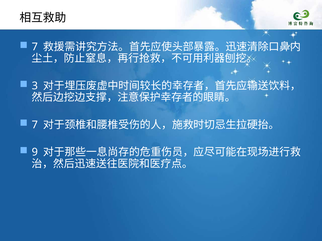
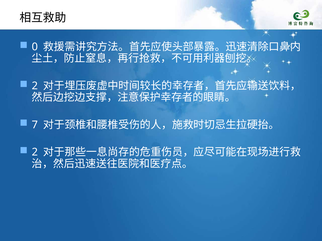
7: 7 -> 0 (35, 47)
3: 3 -> 2 (35, 86)
9: 9 -> 2 (35, 153)
